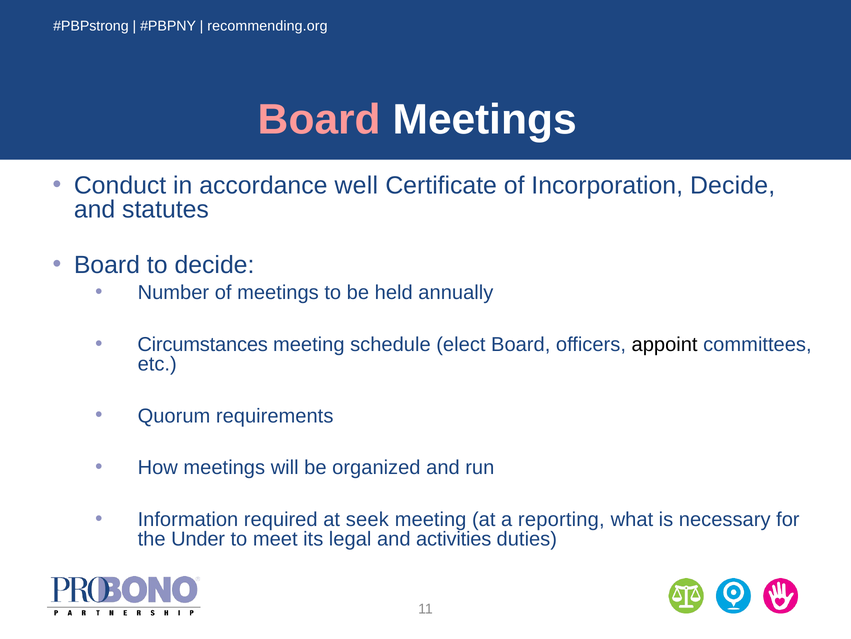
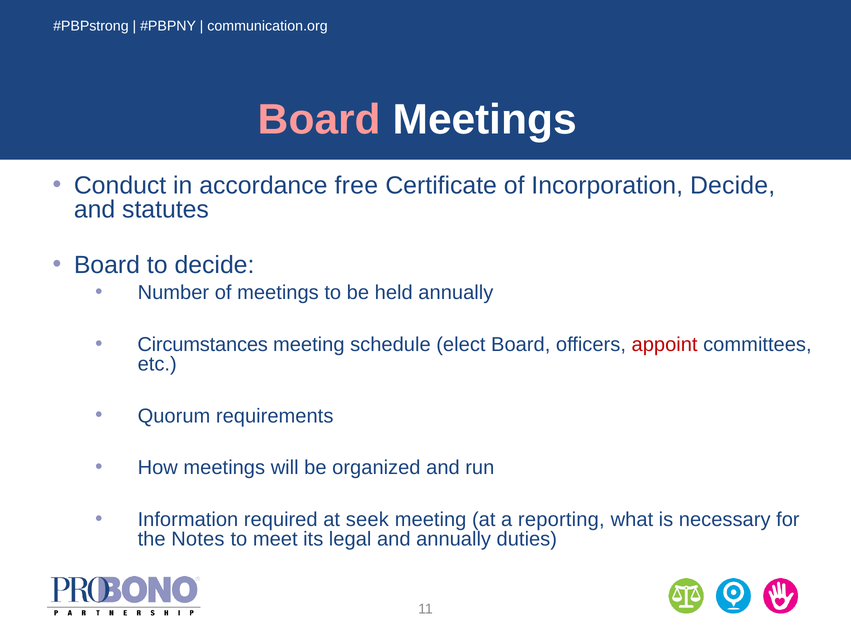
recommending.org: recommending.org -> communication.org (267, 26)
well: well -> free (356, 185)
appoint colour: black -> red (665, 344)
Under: Under -> Notes (198, 539)
and activities: activities -> annually (454, 539)
